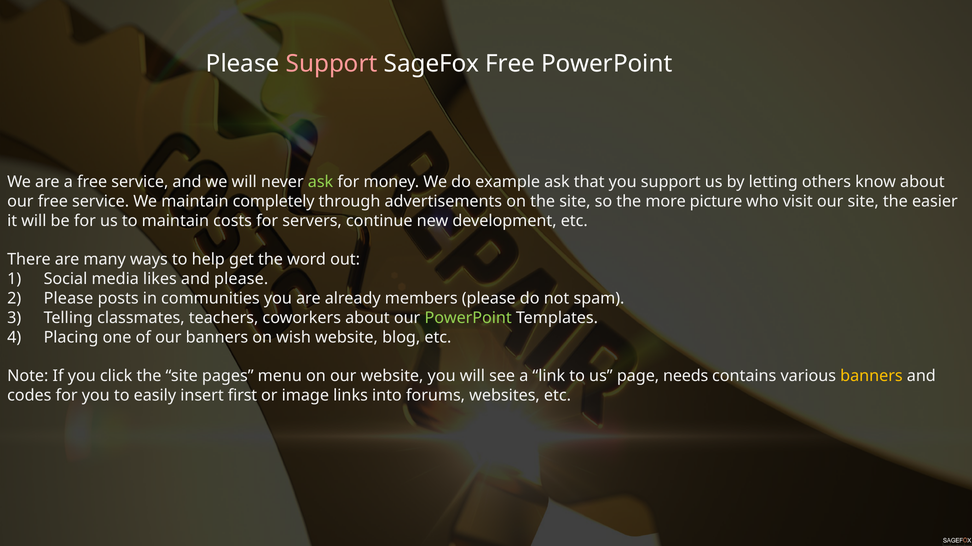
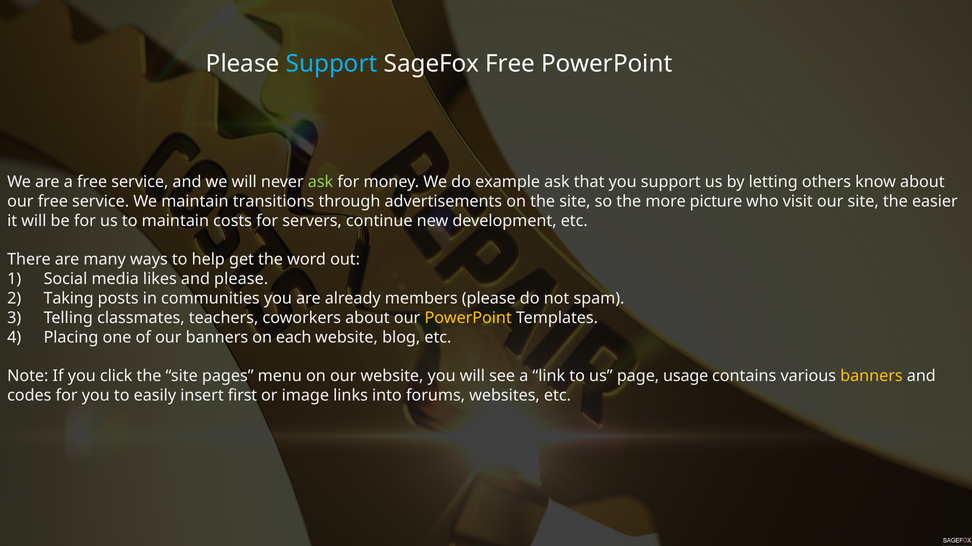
Support colour: pink -> light blue (332, 64)
completely: completely -> transitions (274, 202)
Please: Please -> Taking (69, 299)
PowerPoint colour: light green -> yellow (468, 318)
wish: wish -> each (294, 338)
needs: needs -> usage (686, 376)
